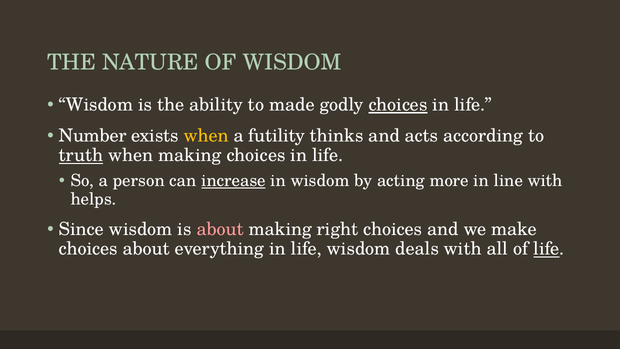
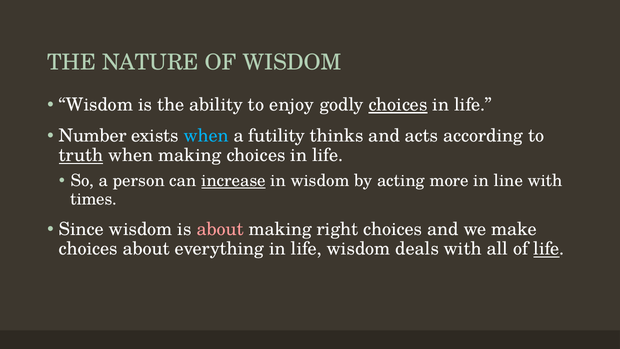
made: made -> enjoy (292, 105)
when colour: yellow -> light blue (206, 136)
helps: helps -> times (94, 199)
